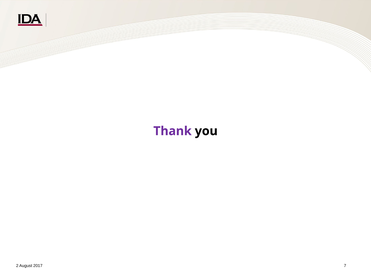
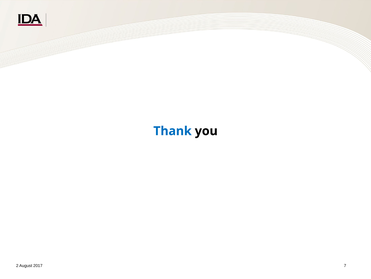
Thank colour: purple -> blue (172, 131)
